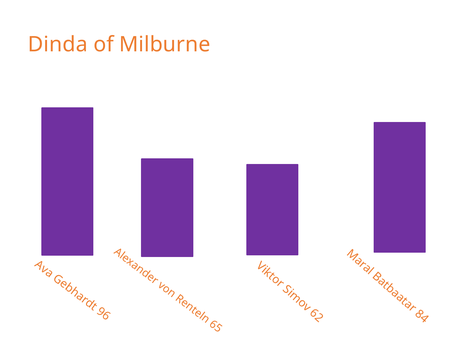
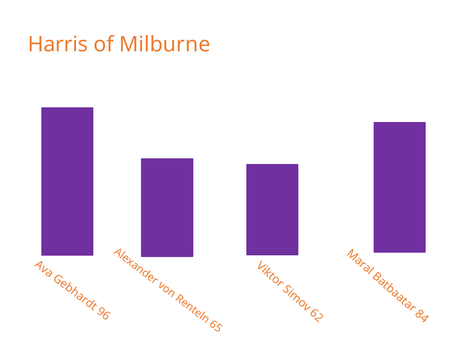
Dinda: Dinda -> Harris (58, 44)
